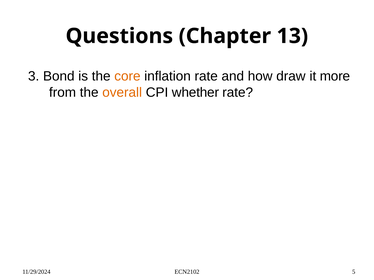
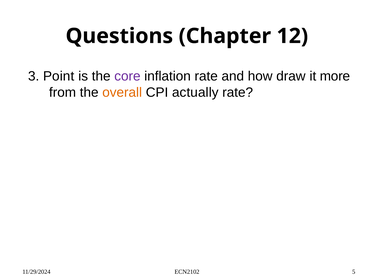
13: 13 -> 12 (292, 36)
Bond: Bond -> Point (59, 76)
core colour: orange -> purple (127, 76)
whether: whether -> actually (195, 93)
